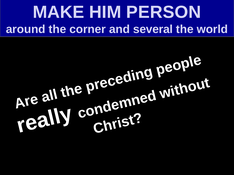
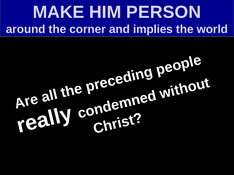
several: several -> implies (153, 29)
